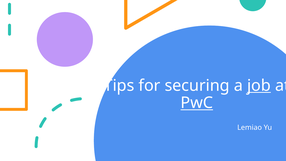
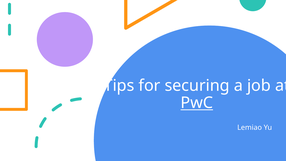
job underline: present -> none (259, 85)
